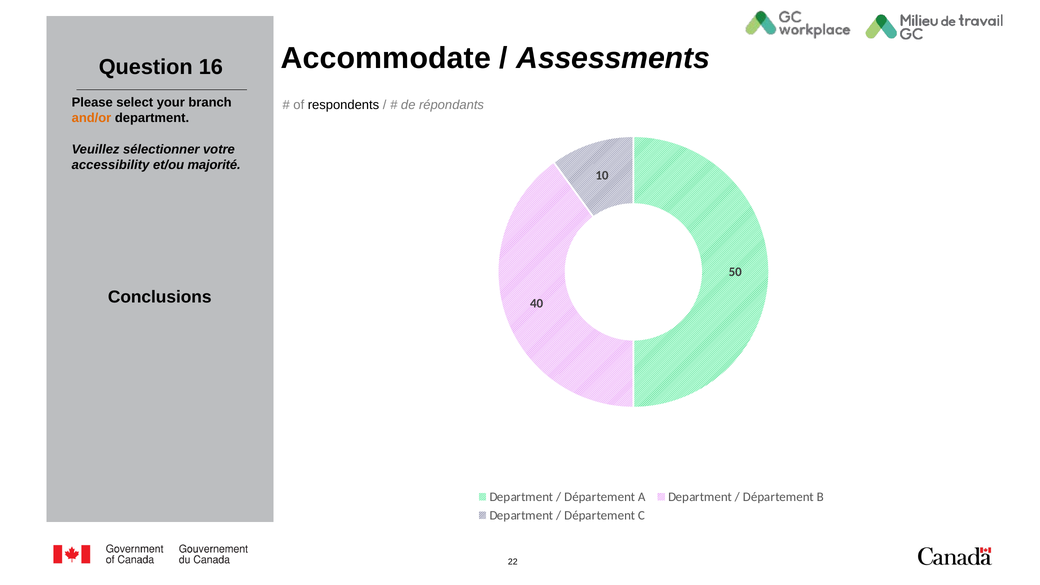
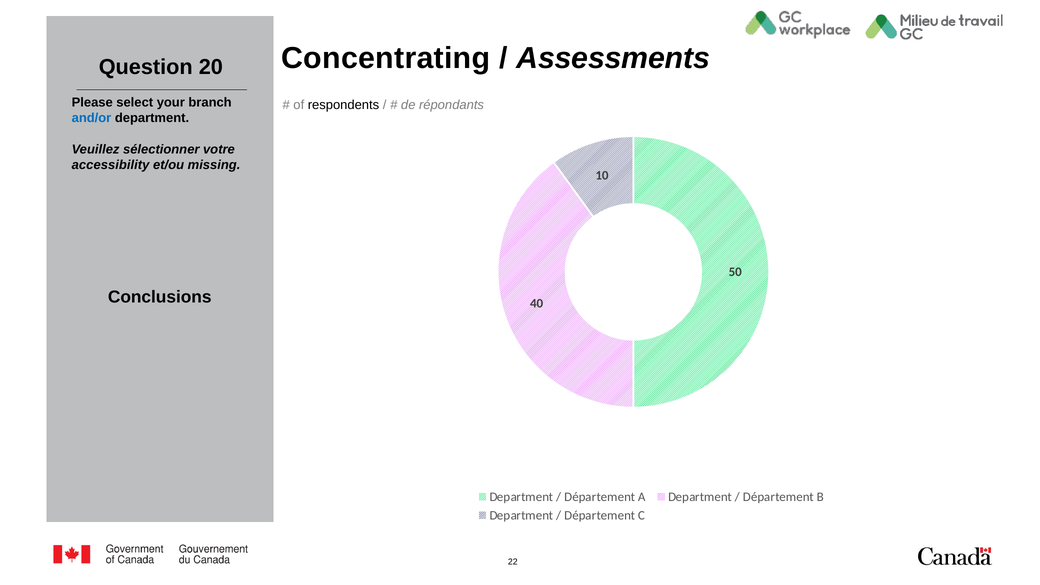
Accommodate: Accommodate -> Concentrating (386, 58)
16: 16 -> 20 (211, 67)
and/or colour: orange -> blue (91, 118)
majorité: majorité -> missing (214, 165)
